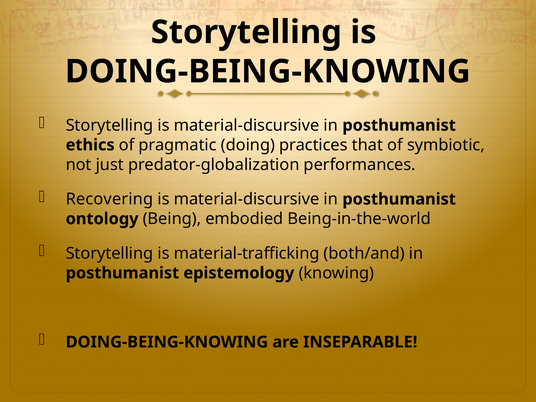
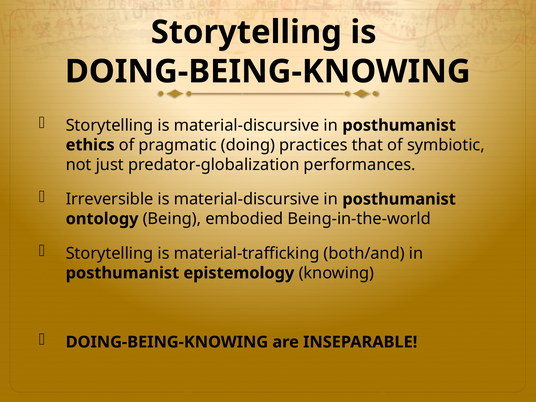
Recovering: Recovering -> Irreversible (110, 199)
